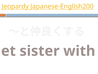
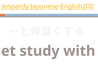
sister: sister -> study (40, 51)
